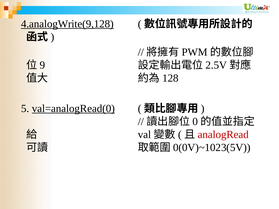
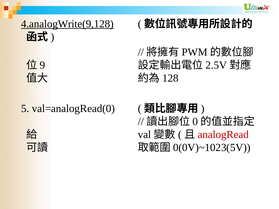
val=analogRead(0 underline: present -> none (73, 109)
